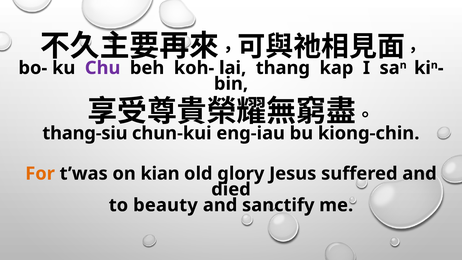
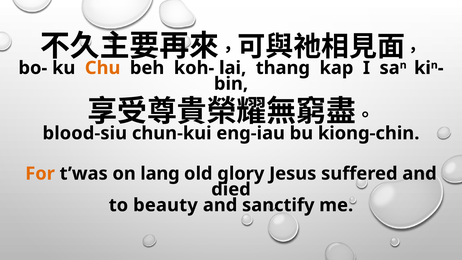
Chu colour: purple -> orange (103, 68)
thang-siu: thang-siu -> blood-siu (85, 133)
kian: kian -> lang (160, 173)
